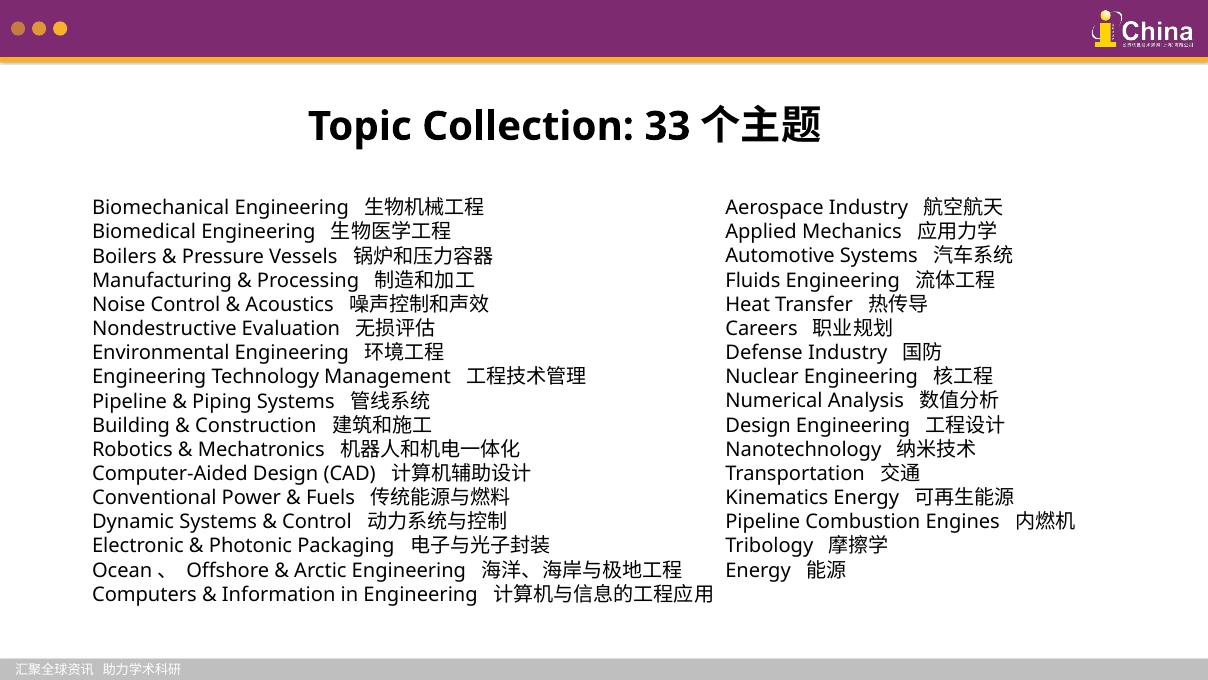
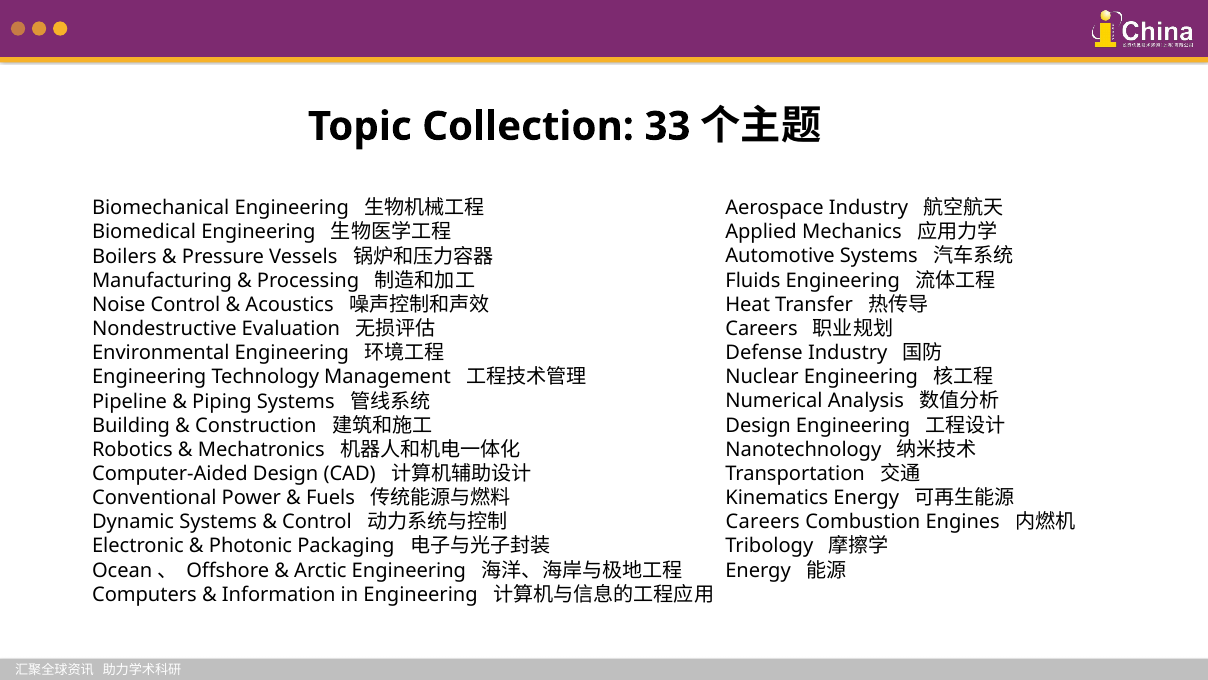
Pipeline: Pipeline -> Careers (763, 522)
